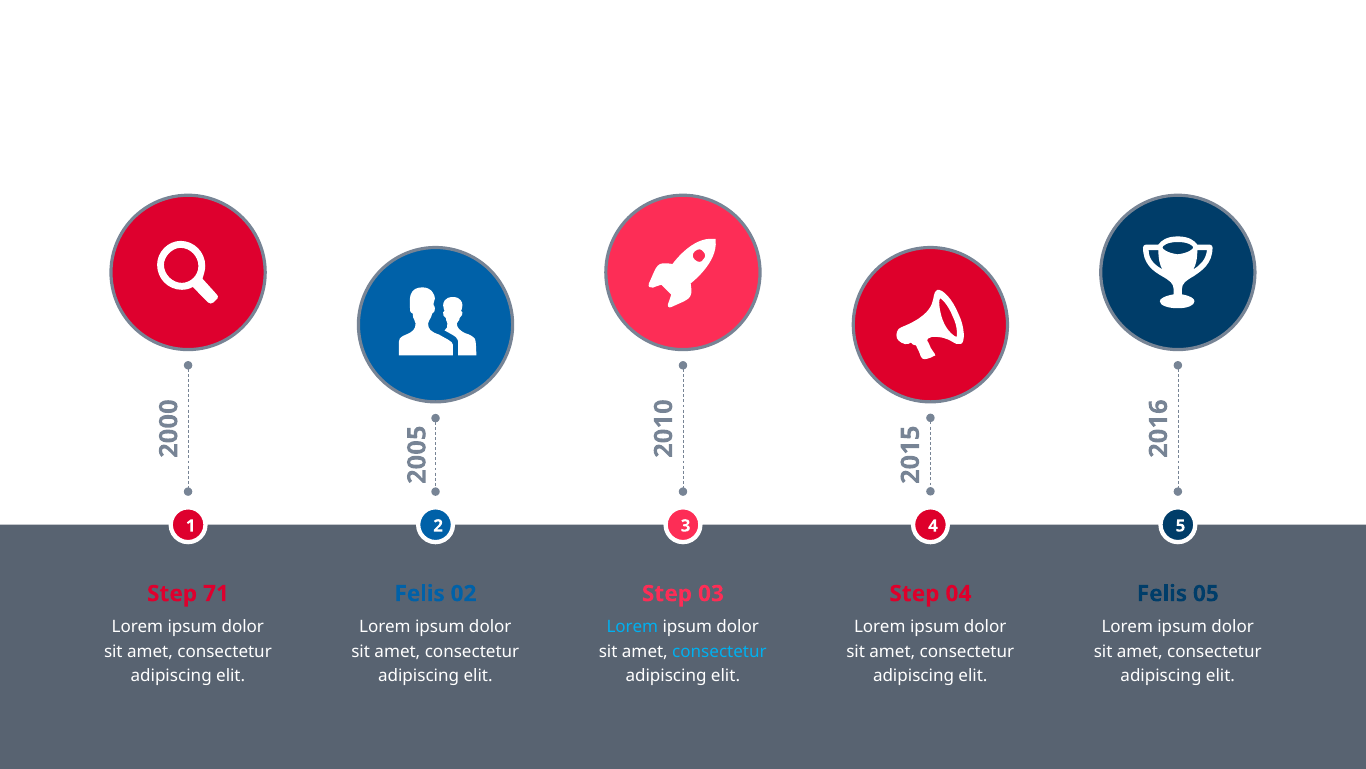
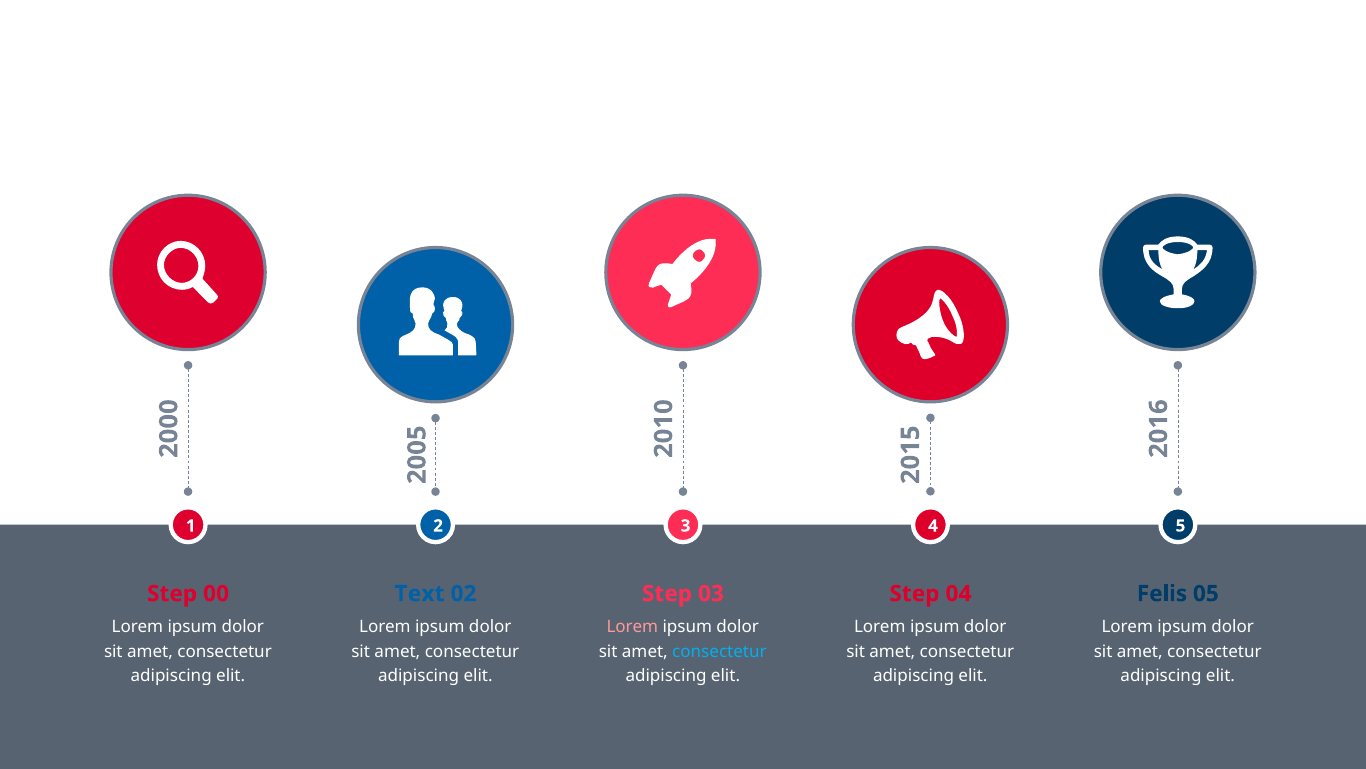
71: 71 -> 00 (216, 593)
Felis: Felis -> Text (419, 593)
Lorem colour: light blue -> pink (632, 627)
